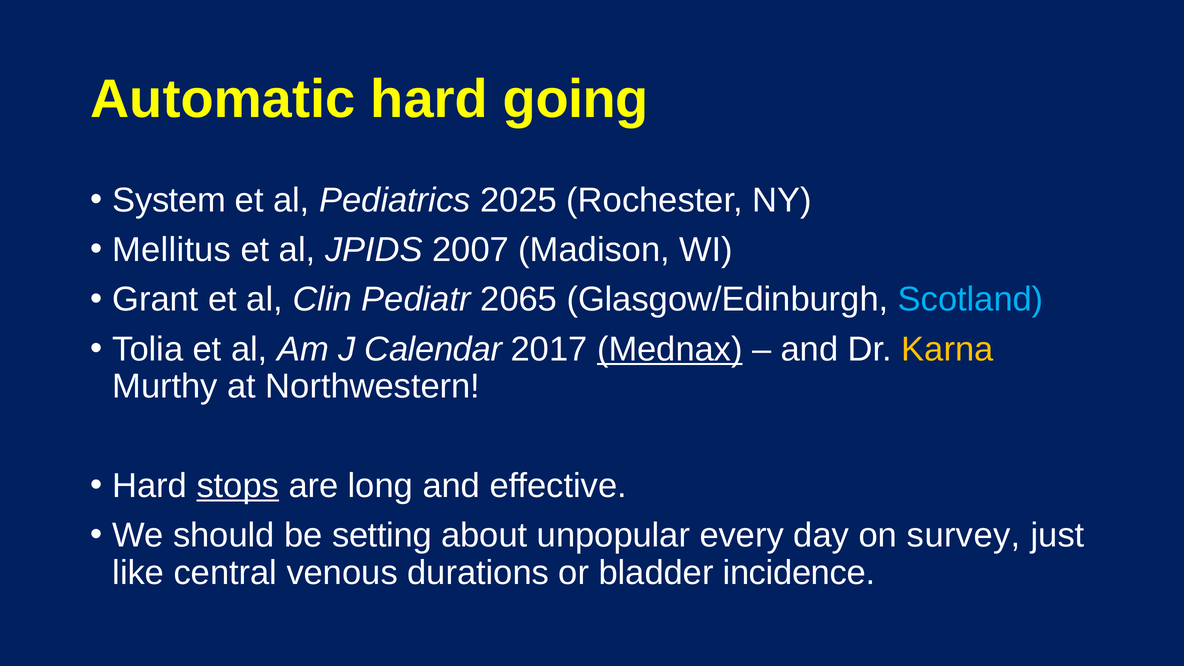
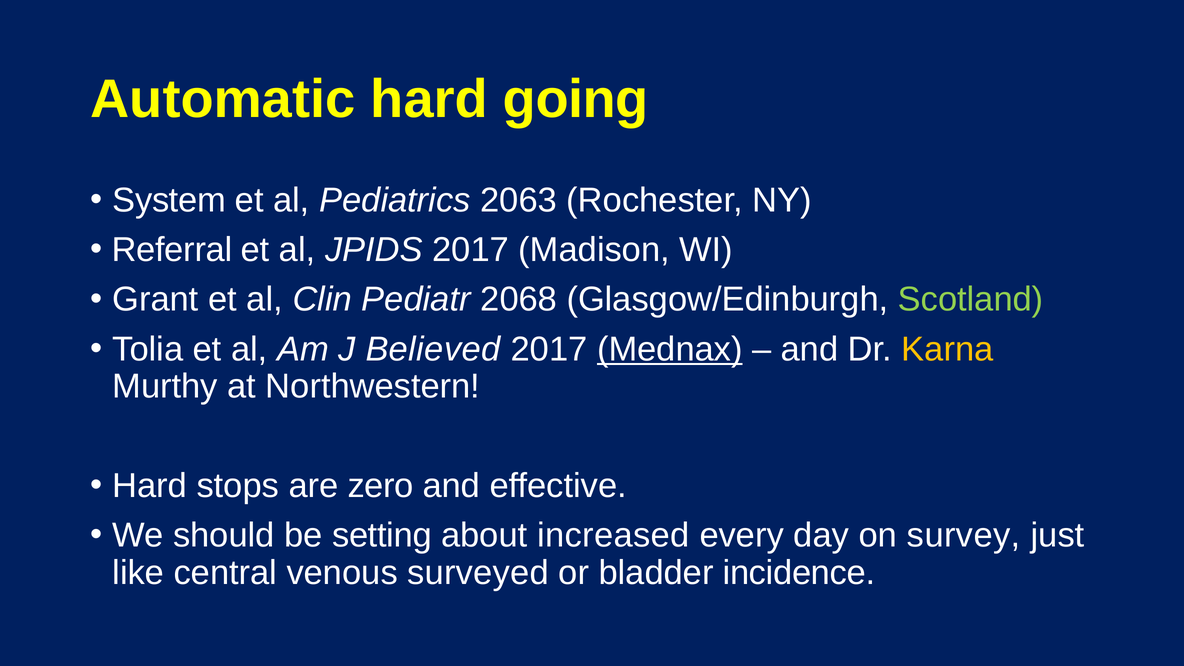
2025: 2025 -> 2063 (519, 200)
Mellitus: Mellitus -> Referral (172, 250)
JPIDS 2007: 2007 -> 2017 (471, 250)
2065: 2065 -> 2068 (519, 299)
Scotland colour: light blue -> light green (971, 299)
Calendar: Calendar -> Believed (433, 349)
stops underline: present -> none (238, 486)
long: long -> zero (381, 486)
unpopular: unpopular -> increased (613, 535)
durations: durations -> surveyed (478, 573)
